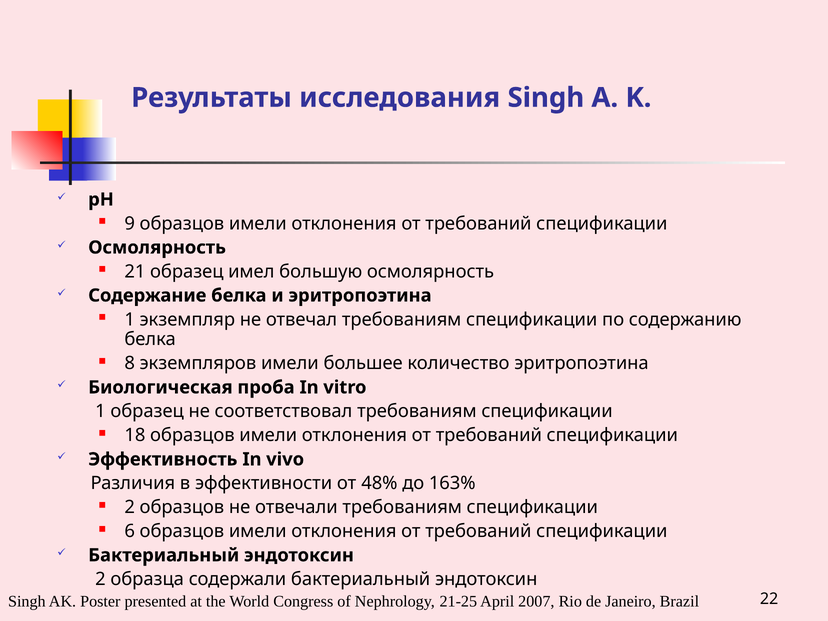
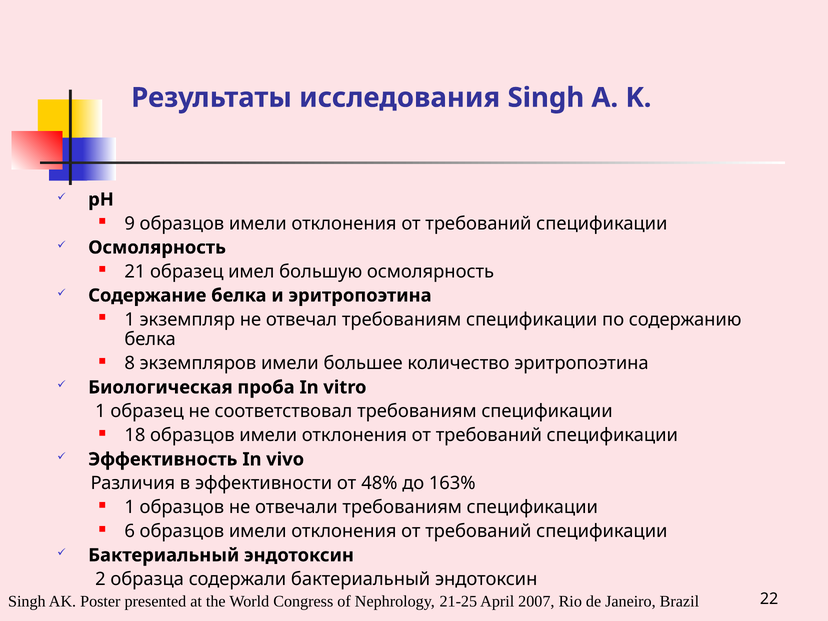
2: 2 -> 1 (130, 507)
